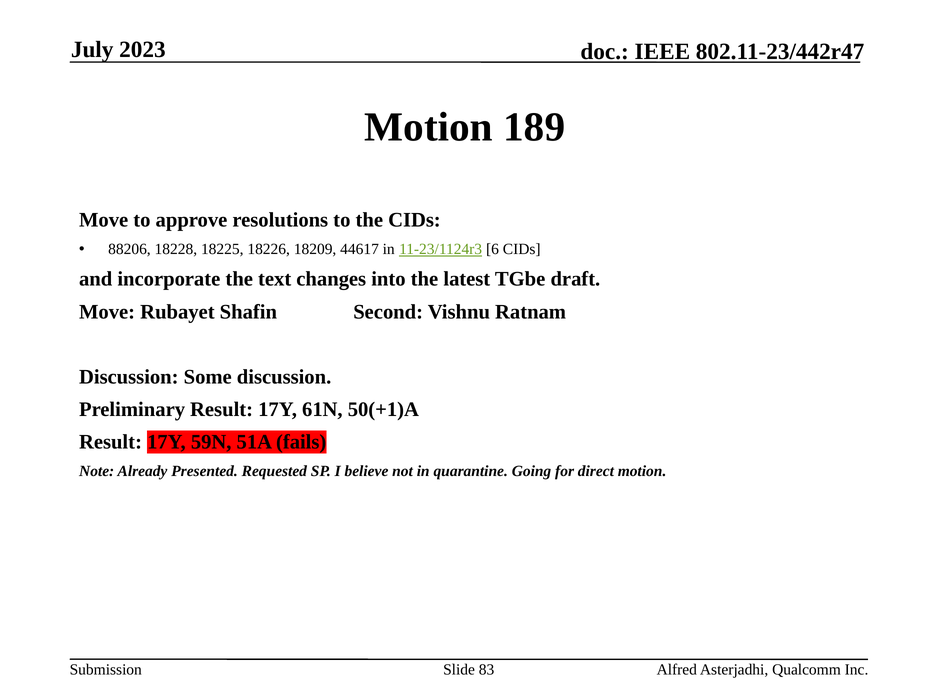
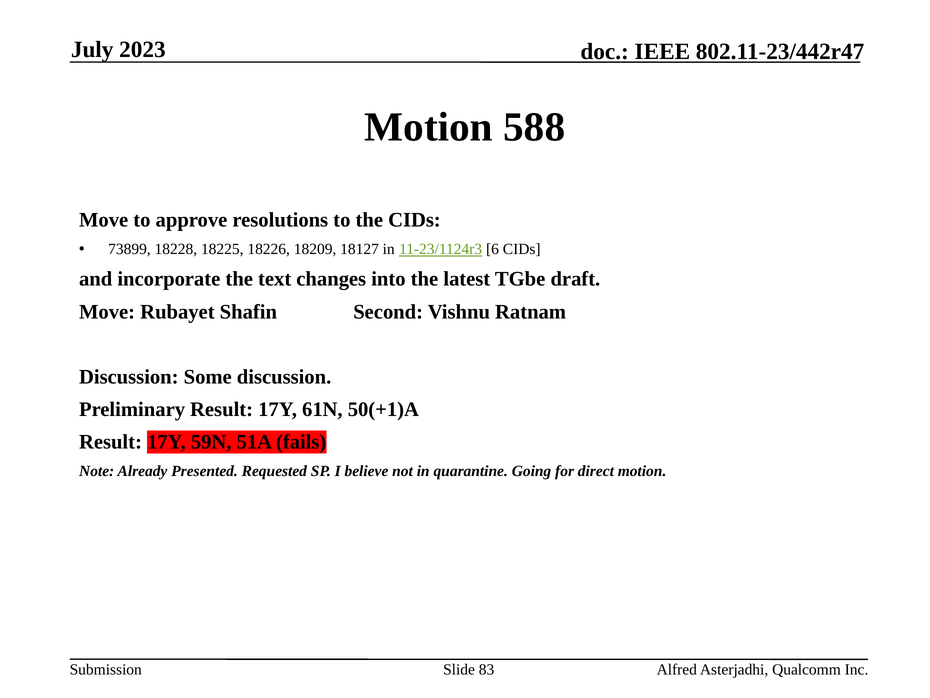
189: 189 -> 588 (534, 127)
88206: 88206 -> 73899 (129, 249)
44617: 44617 -> 18127 (360, 249)
